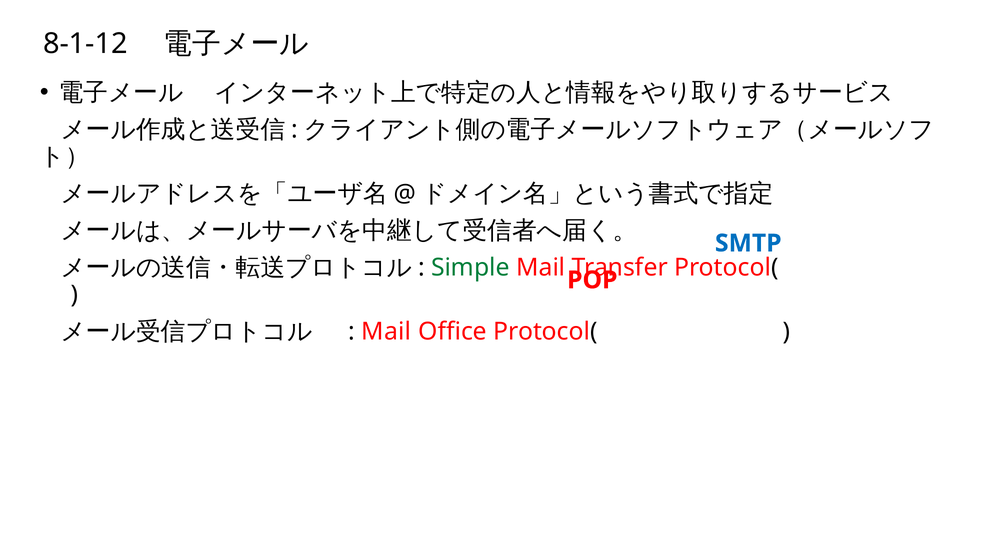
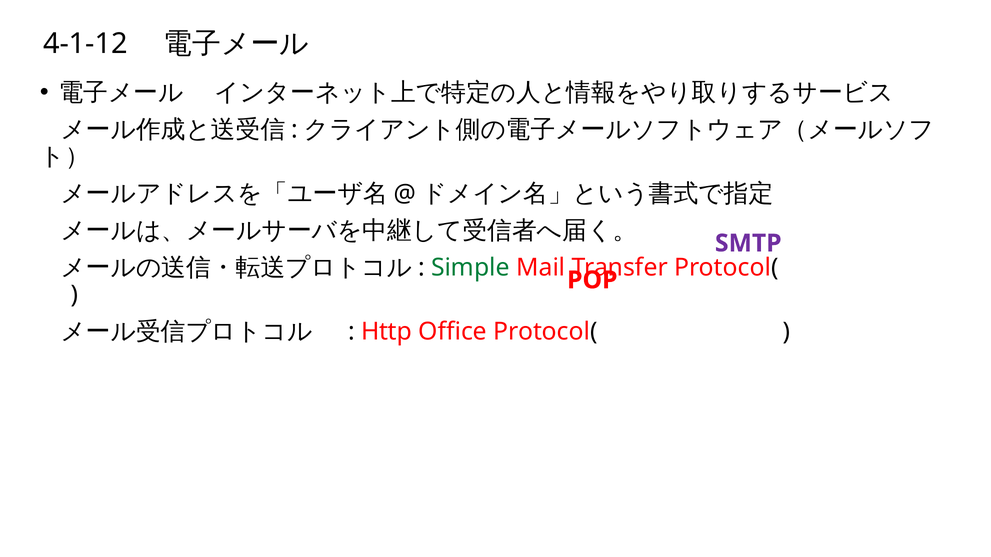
8-1-12: 8-1-12 -> 4-1-12 (85, 44)
SMTP colour: blue -> purple (748, 243)
Mail: Mail -> Http (386, 332)
